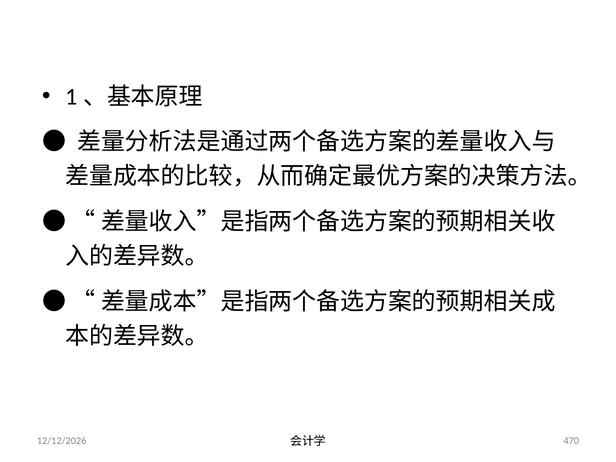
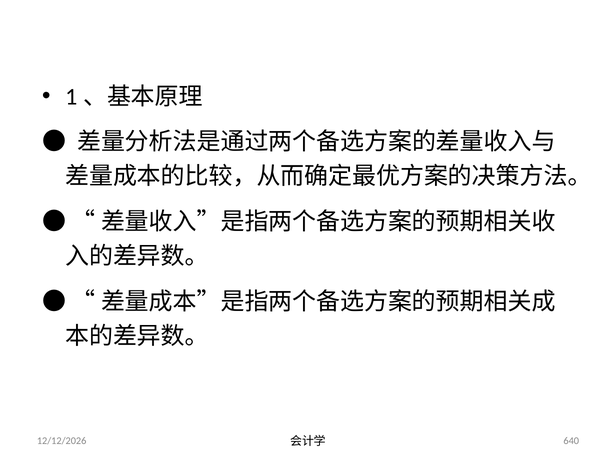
470: 470 -> 640 (571, 441)
